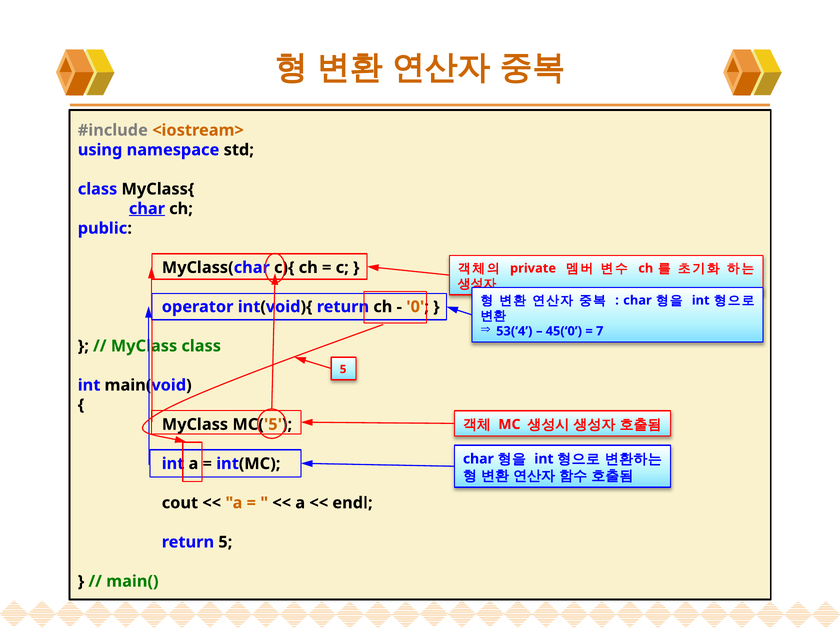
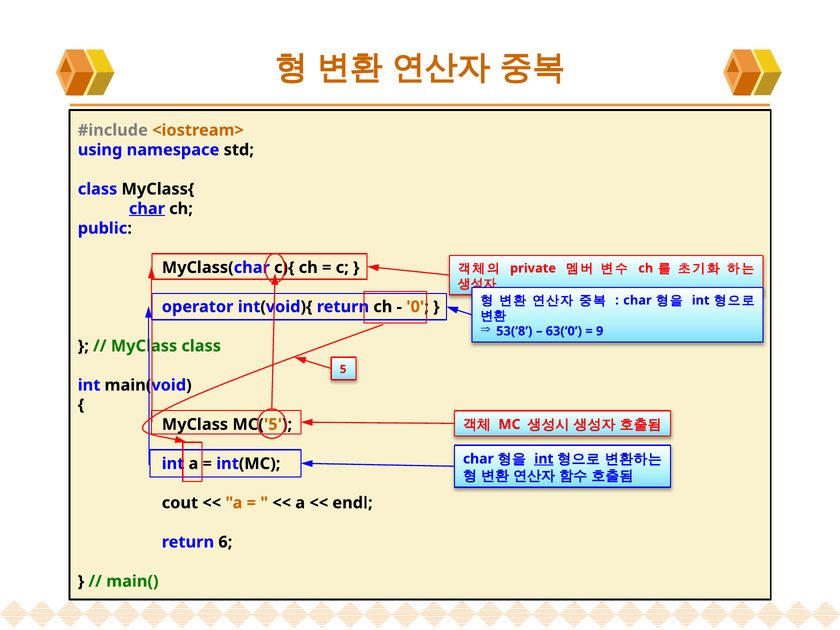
53(‘4: 53(‘4 -> 53(‘8 (514, 331)
45(‘0: 45(‘0 -> 63(‘0 (564, 331)
7: 7 -> 9 (600, 331)
int underline: none -> present (544, 459)
return 5: 5 -> 6 (225, 542)
